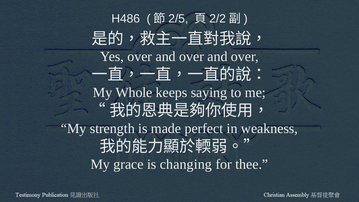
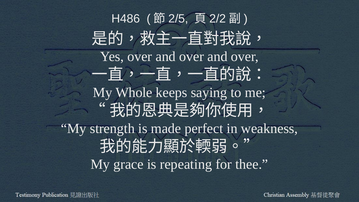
changing: changing -> repeating (186, 164)
